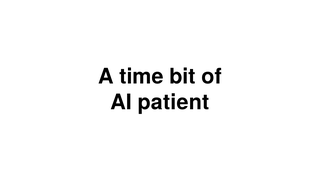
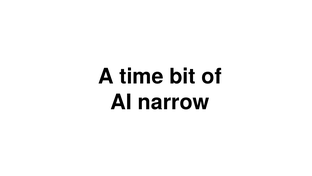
patient: patient -> narrow (174, 102)
